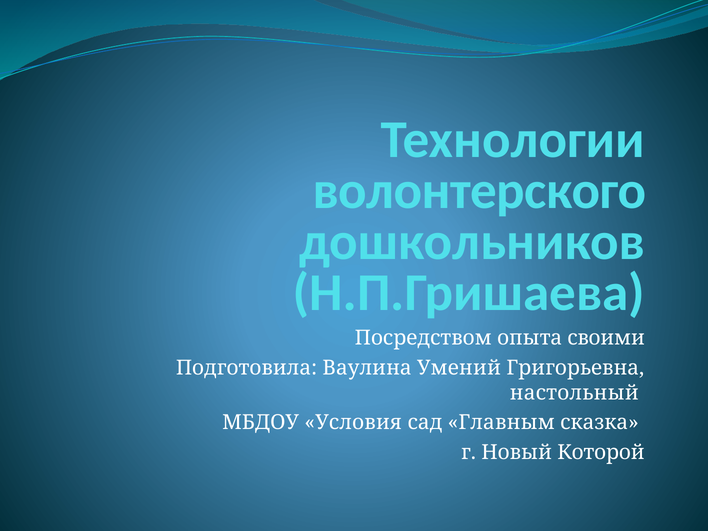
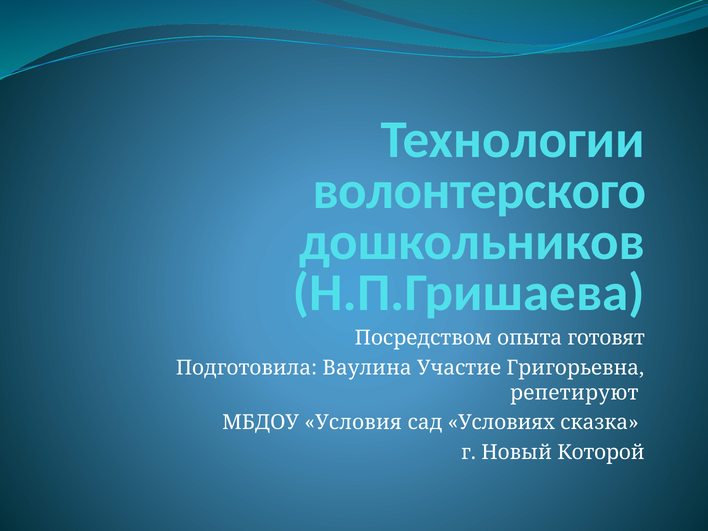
своими: своими -> готовят (606, 338)
Умений: Умений -> Участие (459, 368)
настольный: настольный -> репетируют (574, 393)
Главным: Главным -> Условиях (501, 423)
